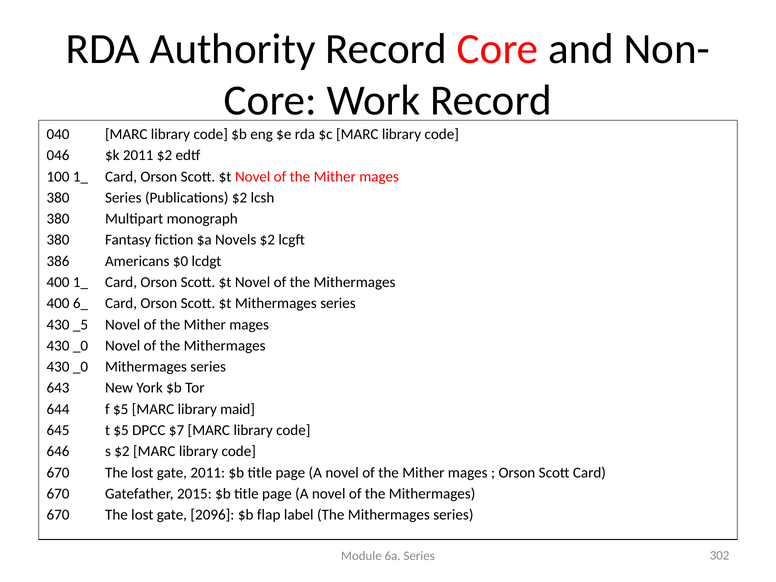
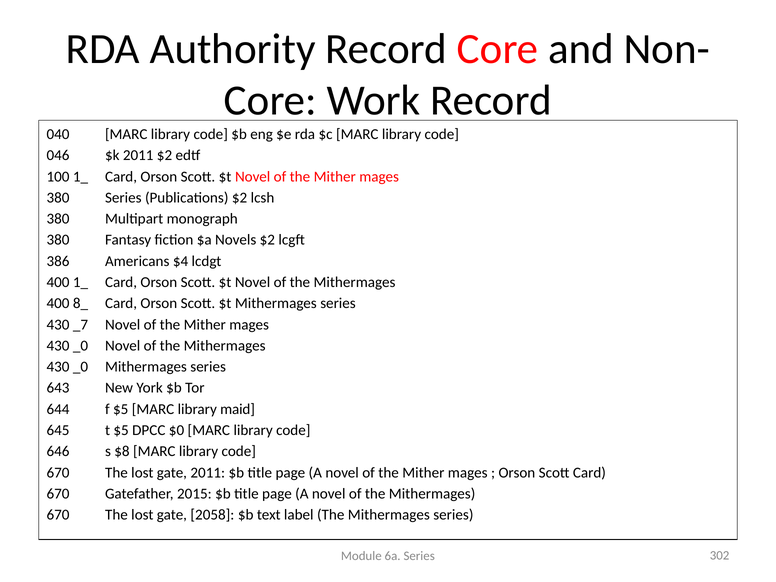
$0: $0 -> $4 (181, 261)
6_: 6_ -> 8_ (81, 303)
_5: _5 -> _7 (81, 325)
$7: $7 -> $0 (177, 430)
s $2: $2 -> $8 (122, 451)
2096: 2096 -> 2058 (212, 515)
flap: flap -> text (269, 515)
